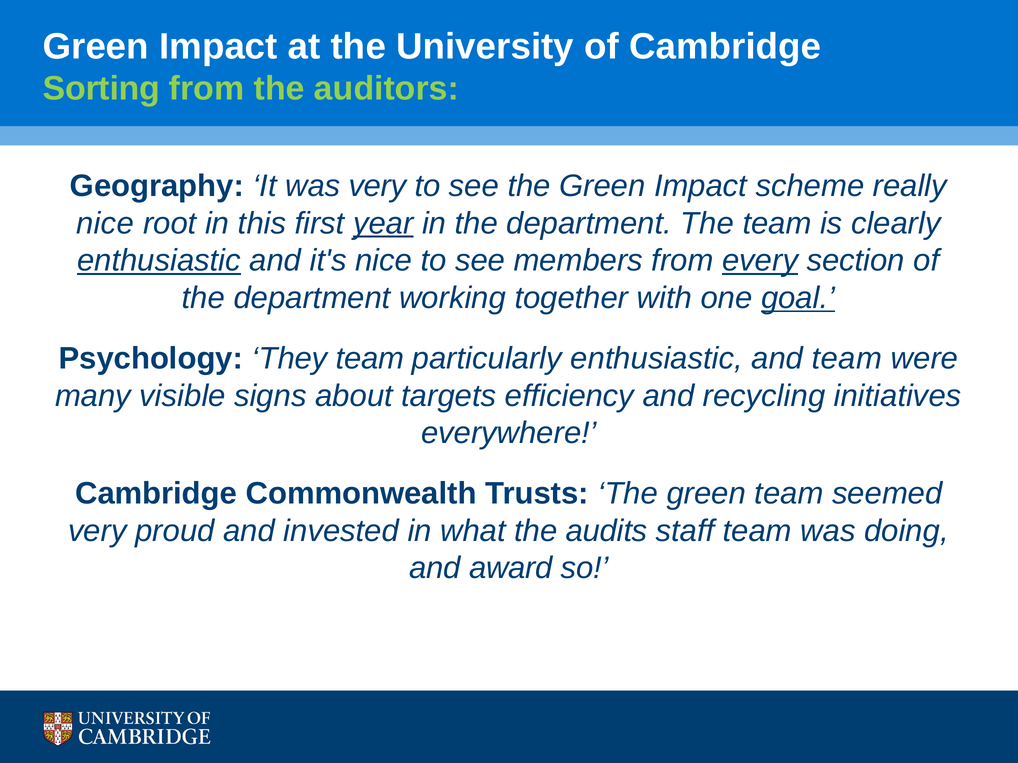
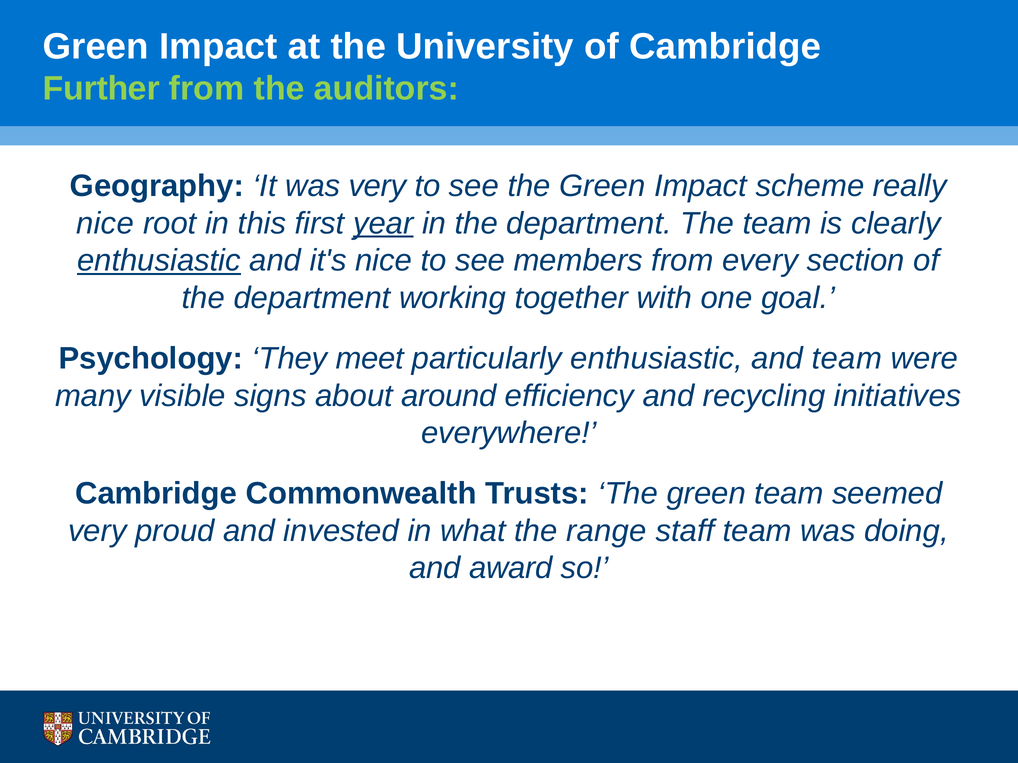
Sorting: Sorting -> Further (101, 89)
every underline: present -> none (760, 261)
goal underline: present -> none (798, 298)
They team: team -> meet (370, 359)
targets: targets -> around (449, 396)
audits: audits -> range (606, 531)
